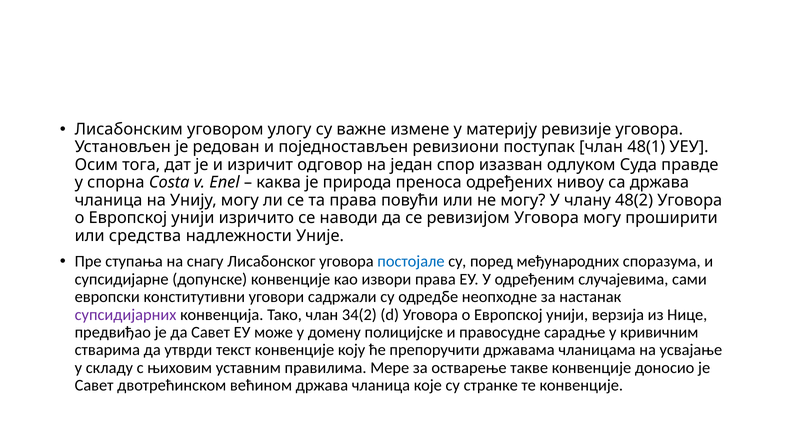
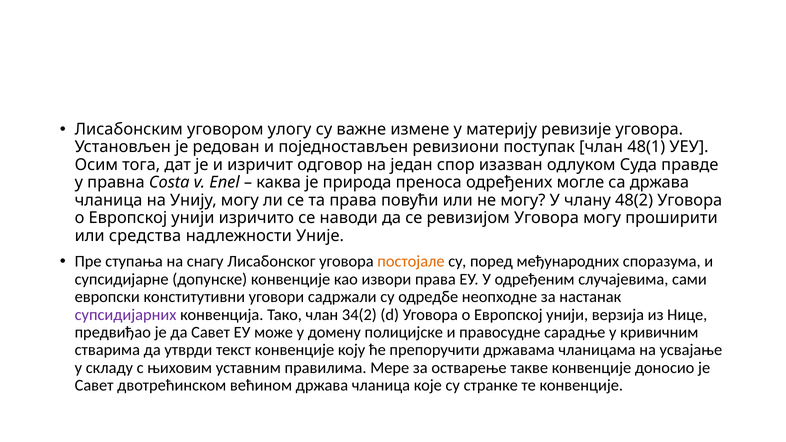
спорна: спорна -> правна (116, 183)
нивоу: нивоу -> могле (580, 183)
постојале colour: blue -> orange (411, 262)
